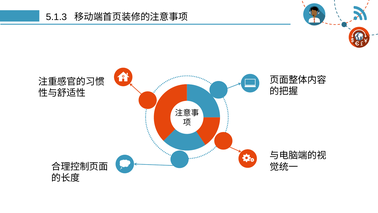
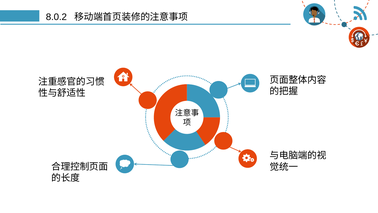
5.1.3: 5.1.3 -> 8.0.2 (56, 17)
